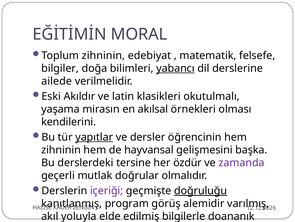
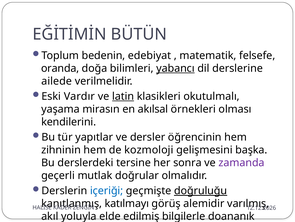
MORAL: MORAL -> BÜTÜN (139, 34)
Toplum zihninin: zihninin -> bedenin (103, 55)
bilgiler: bilgiler -> oranda (60, 68)
Akıldır: Akıldır -> Vardır (79, 96)
latin underline: none -> present (123, 96)
yapıtlar underline: present -> none (94, 137)
hayvansal: hayvansal -> kozmoloji (149, 149)
özdür: özdür -> sonra (187, 162)
içeriği colour: purple -> blue (107, 190)
program: program -> katılmayı (127, 203)
